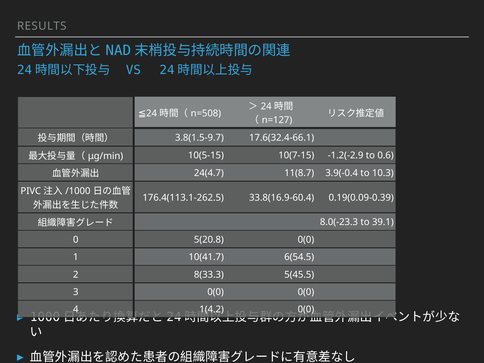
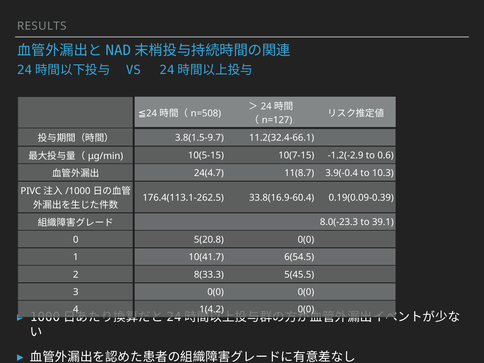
17.6(32.4-66.1: 17.6(32.4-66.1 -> 11.2(32.4-66.1 (282, 138)
